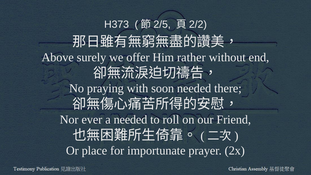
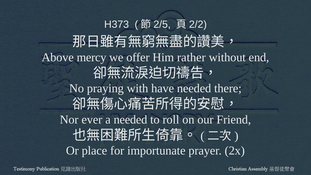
surely: surely -> mercy (92, 57)
soon: soon -> have (163, 88)
